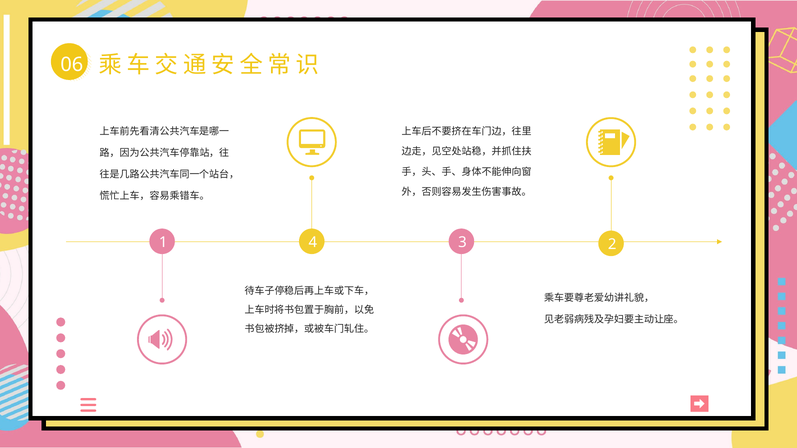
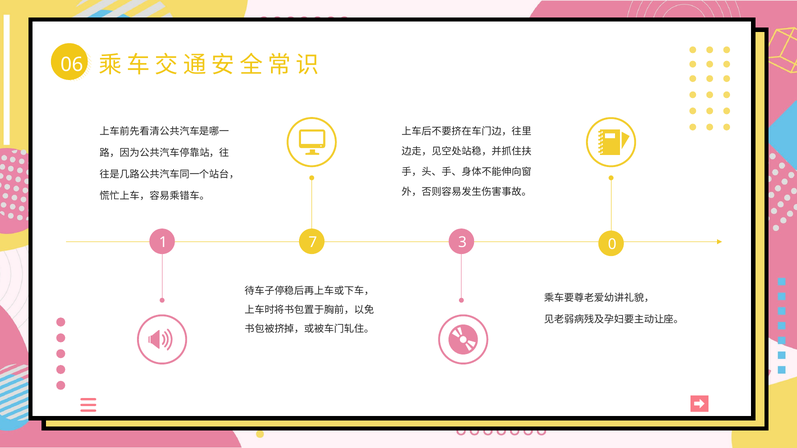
4: 4 -> 7 (313, 243)
2: 2 -> 0 (612, 245)
